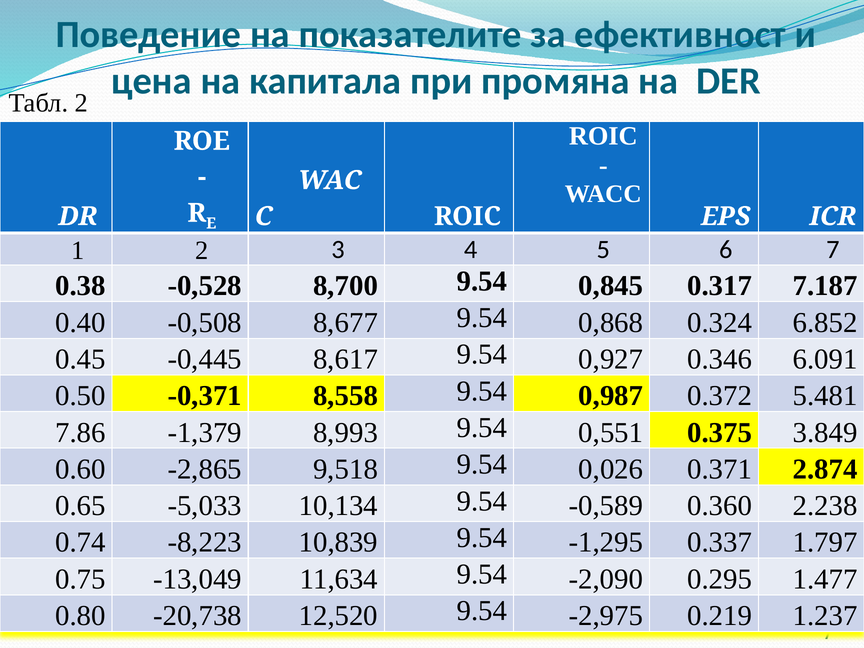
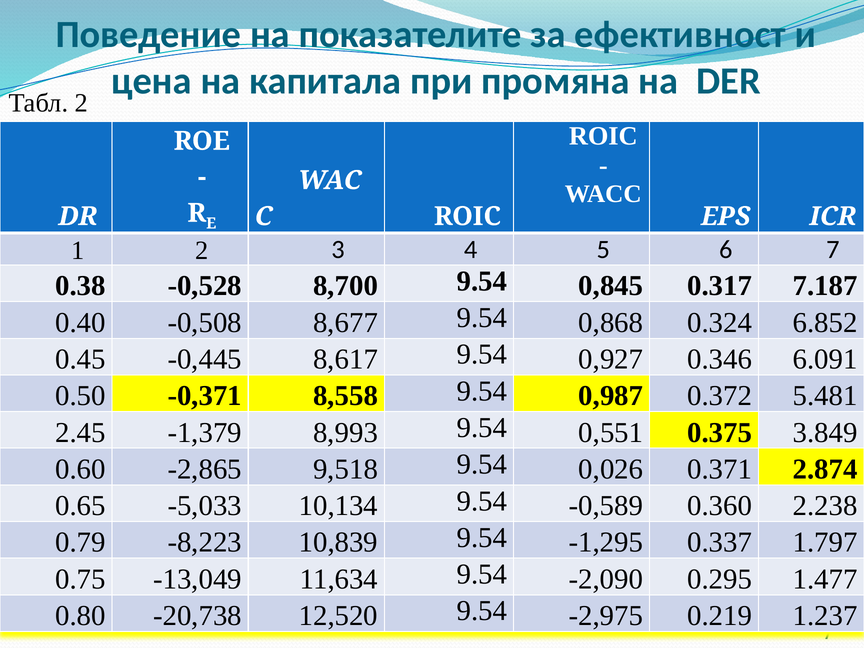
7.86: 7.86 -> 2.45 (81, 433)
0.74: 0.74 -> 0.79 (81, 542)
